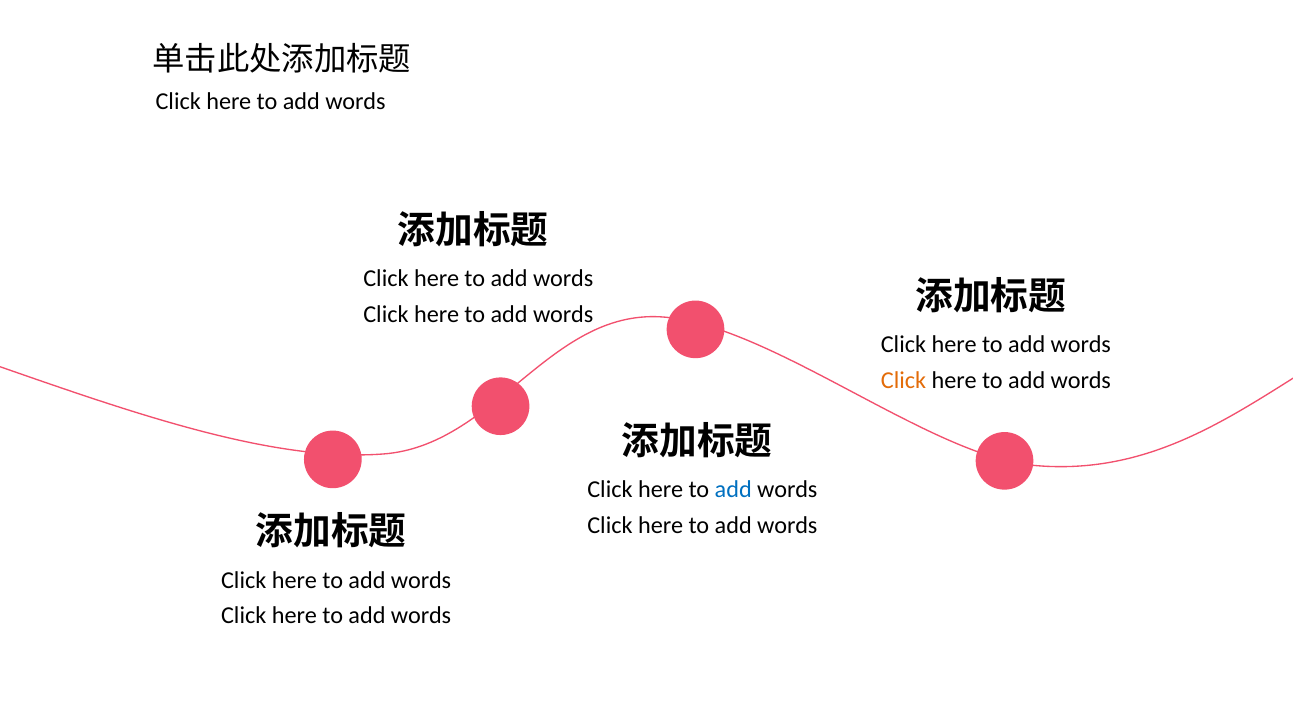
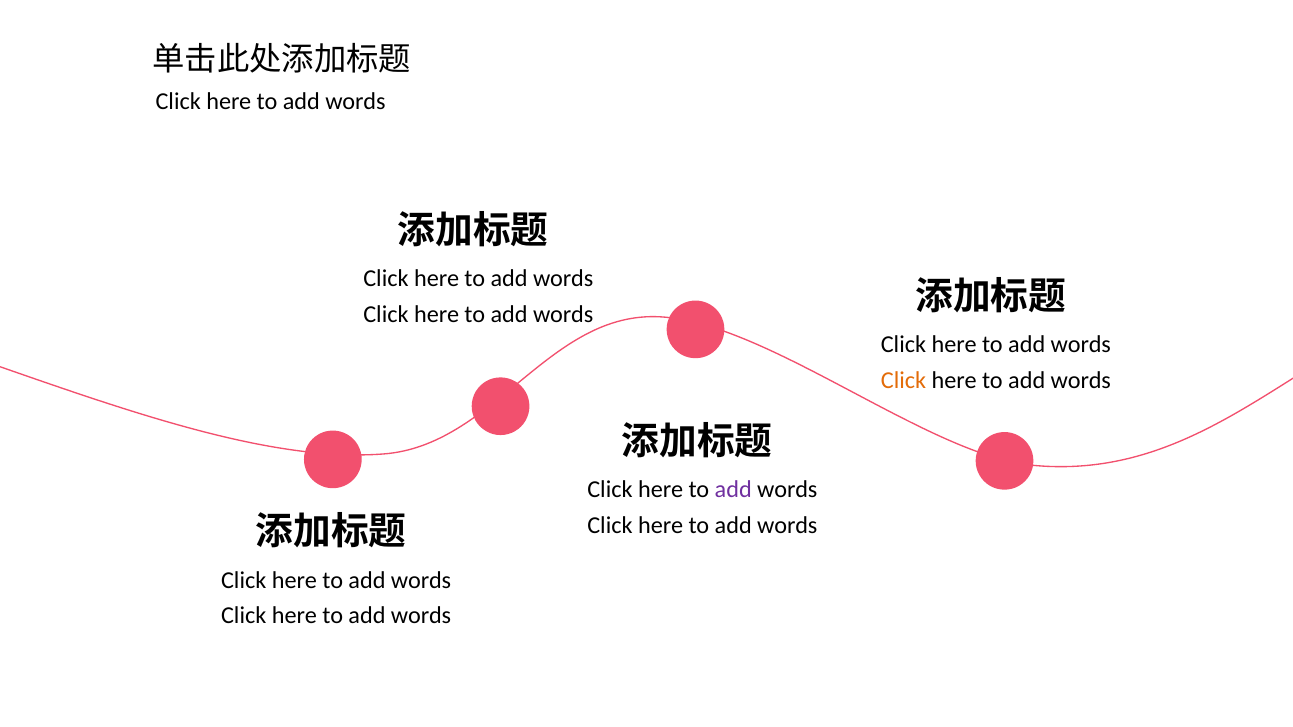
add colour: blue -> purple (733, 490)
